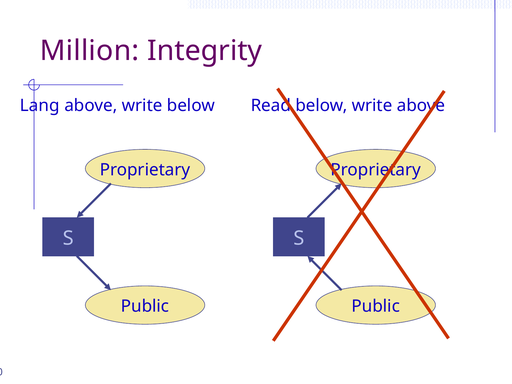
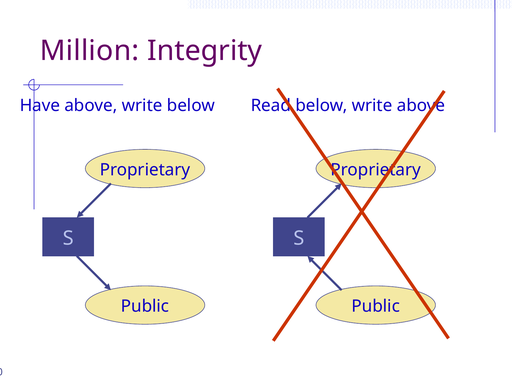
Lang: Lang -> Have (40, 105)
